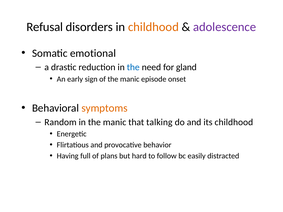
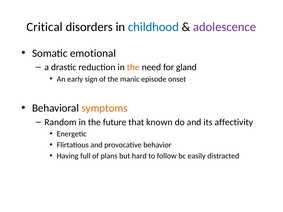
Refusal: Refusal -> Critical (45, 27)
childhood colour: orange -> blue (153, 27)
the colour: blue -> orange (133, 67)
in the manic: manic -> future (115, 122)
talking: talking -> known (159, 122)
its childhood: childhood -> affectivity (234, 122)
